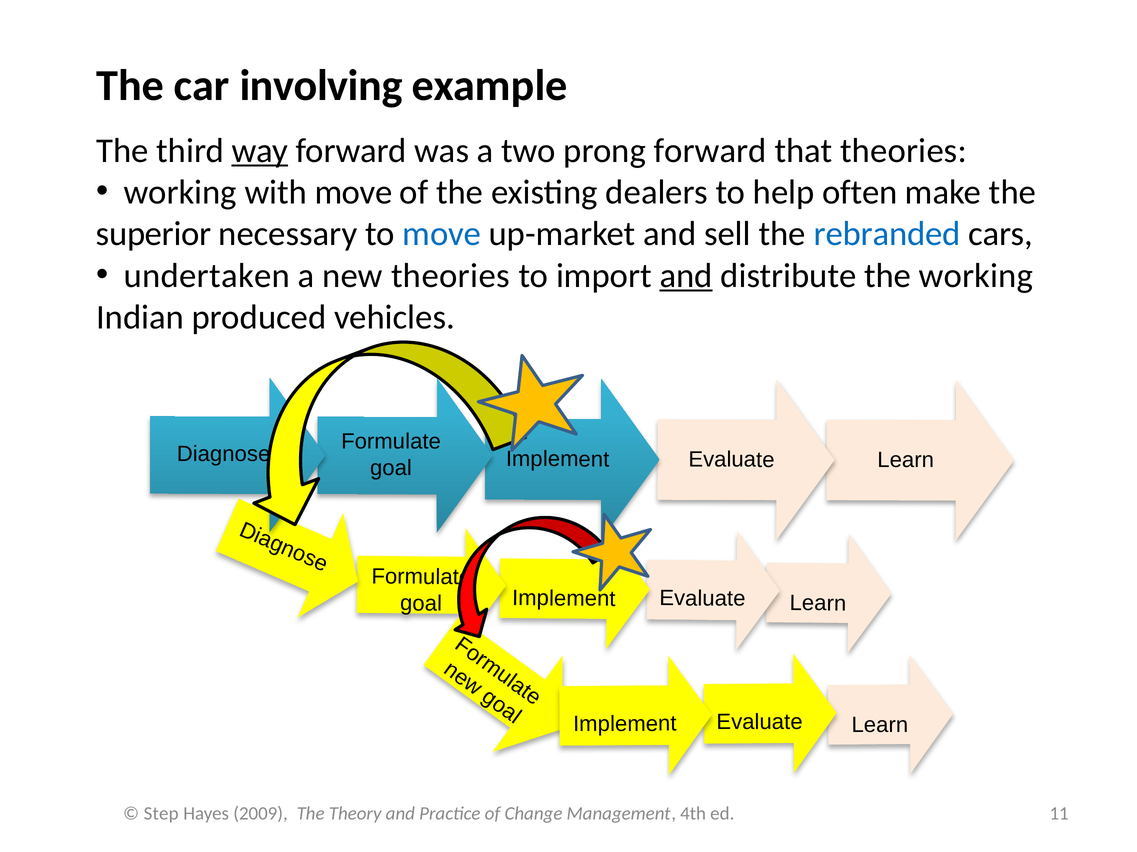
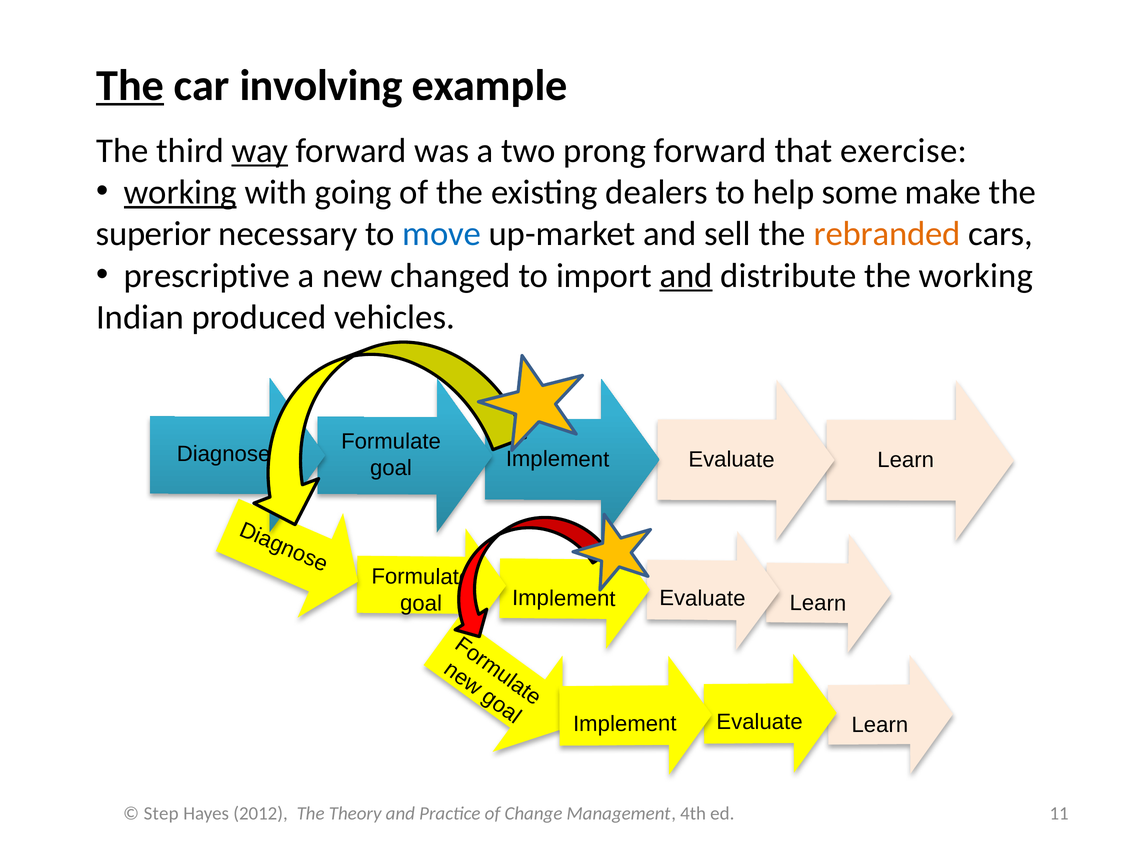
The underline: none -> present (130, 85)
that theories: theories -> exercise (903, 151)
working underline: none -> present (180, 192)
with move: move -> going (353, 192)
often: often -> some (860, 192)
rebranded colour: blue -> orange (887, 234)
undertaken: undertaken -> prescriptive (207, 276)
new theories: theories -> changed (451, 276)
2009: 2009 -> 2012 (261, 814)
